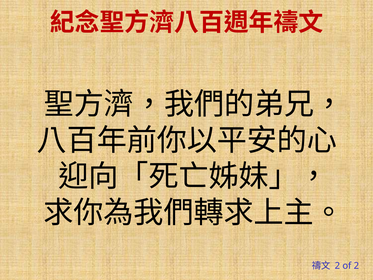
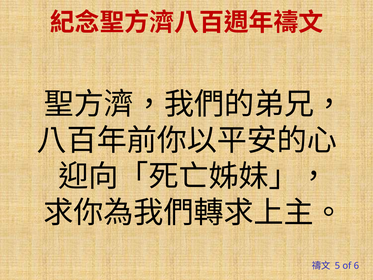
2: 2 -> 5 (337, 265)
of 2: 2 -> 6 (356, 265)
